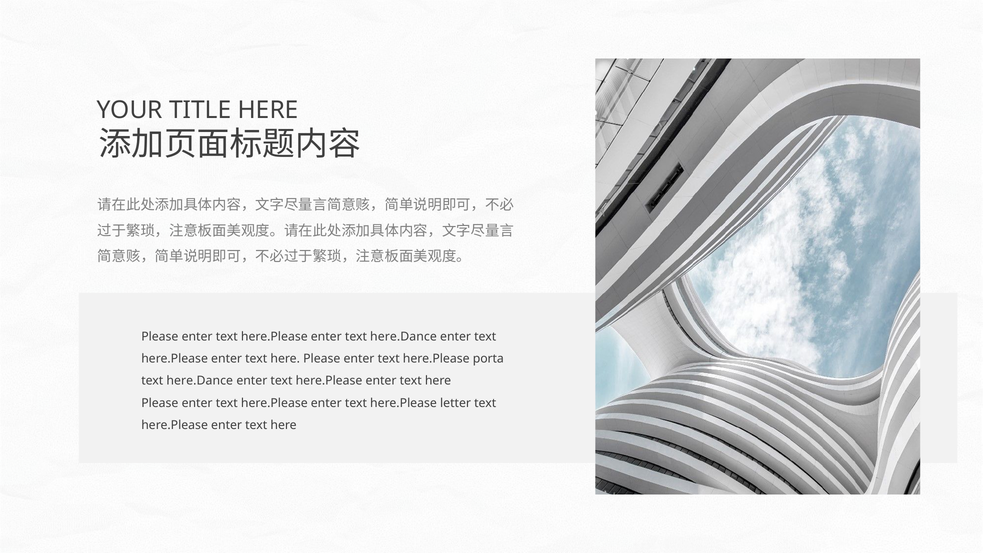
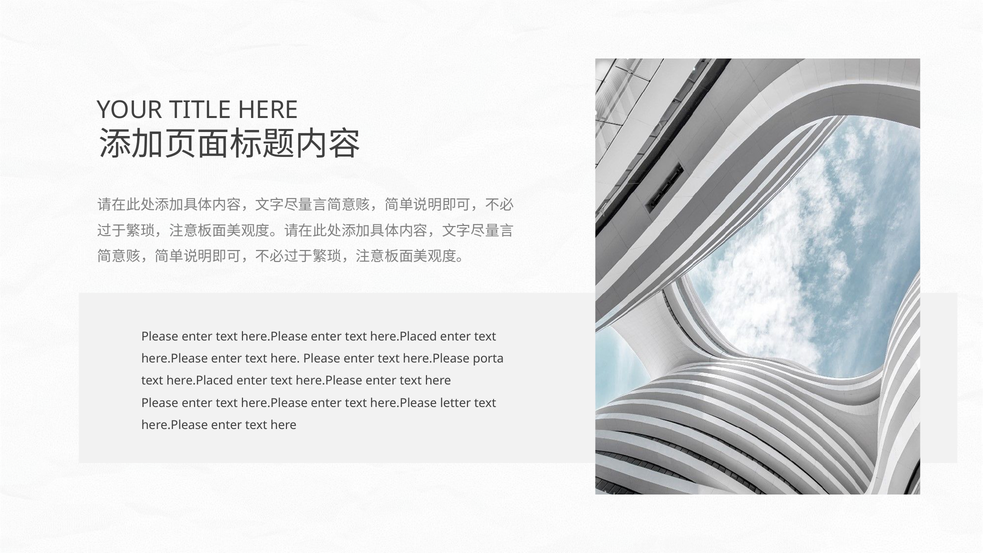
enter text here.Dance: here.Dance -> here.Placed (404, 337)
here.Dance: here.Dance -> here.Placed (200, 381)
